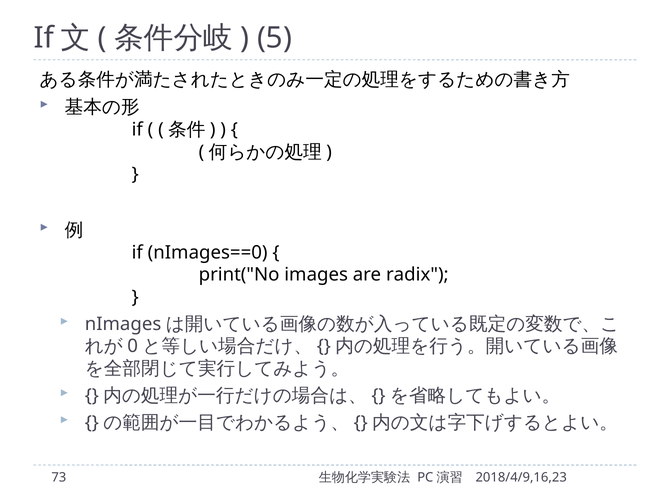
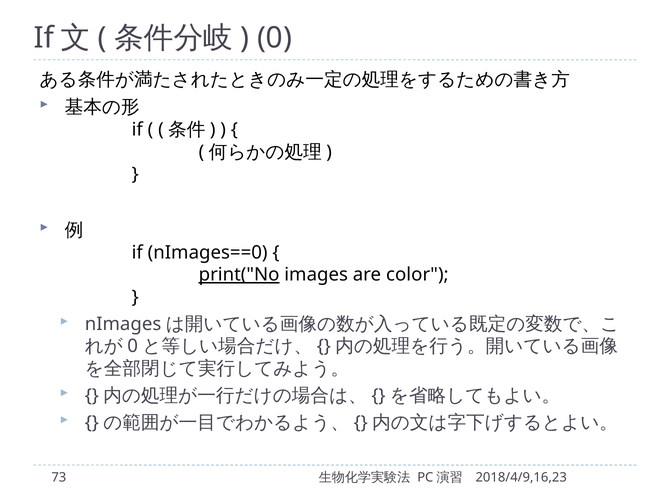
5: 5 -> 0 (275, 38)
print("No underline: none -> present (239, 275)
radix: radix -> color (417, 275)
